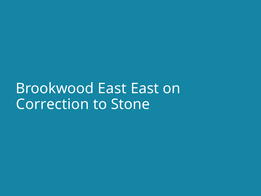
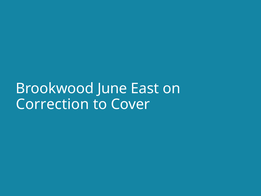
Brookwood East: East -> June (112, 88)
Stone: Stone -> Cover (130, 104)
